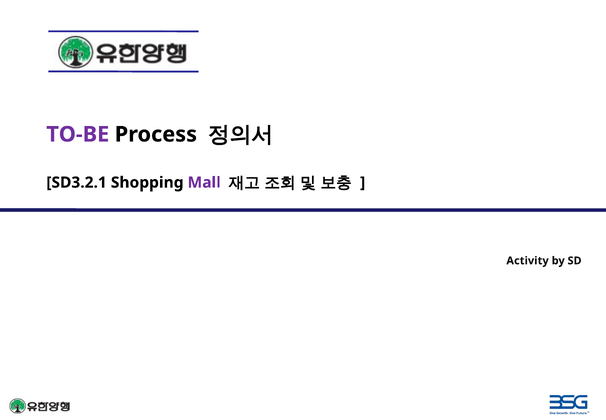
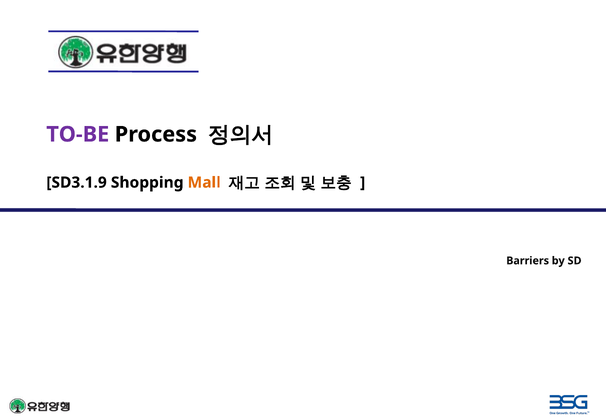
SD3.2.1: SD3.2.1 -> SD3.1.9 (77, 182)
Mall colour: purple -> orange (204, 182)
Activity: Activity -> Barriers (528, 260)
